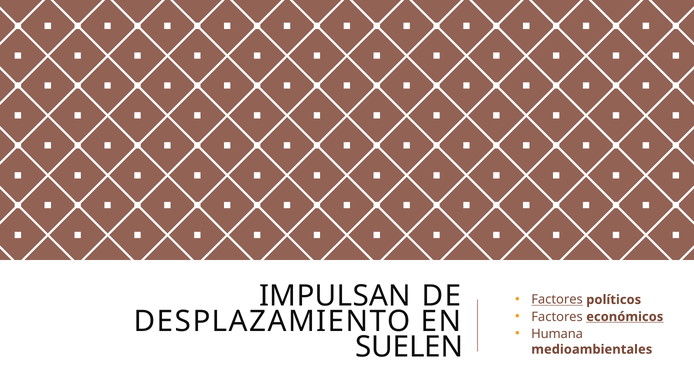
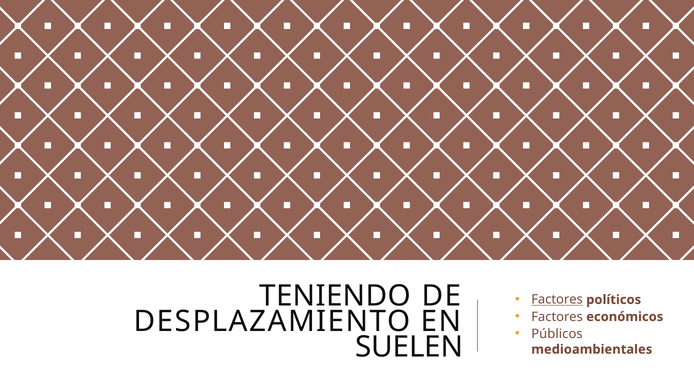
IMPULSAN: IMPULSAN -> TENIENDO (335, 296)
económicos underline: present -> none (625, 317)
Humana: Humana -> Públicos (557, 334)
